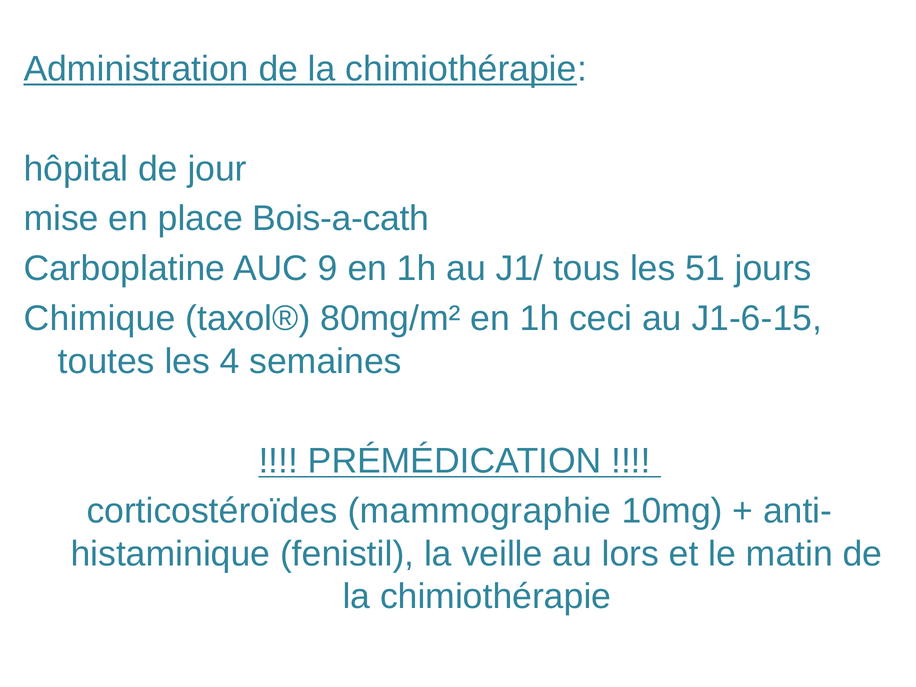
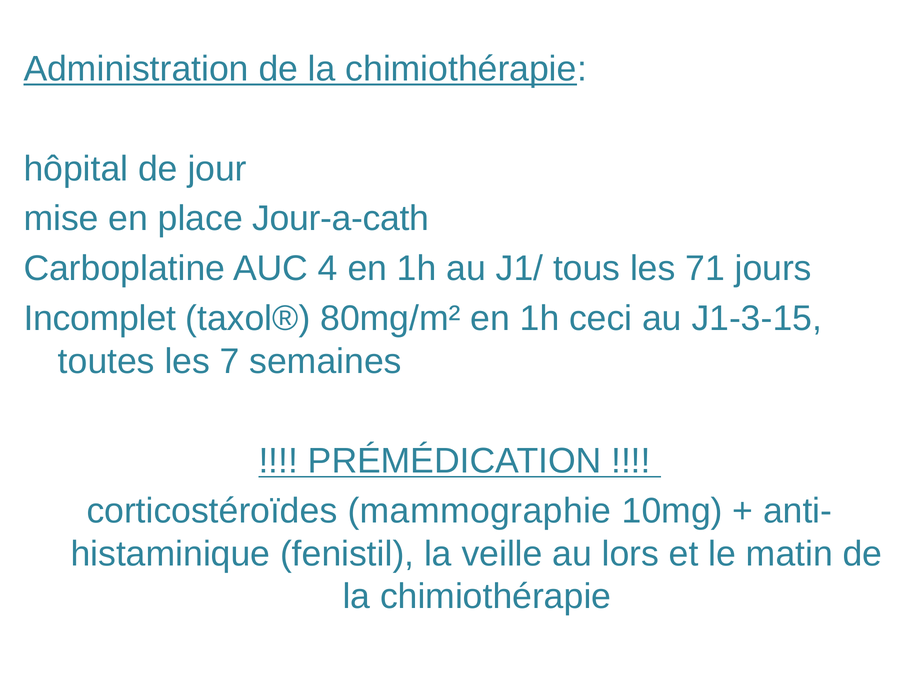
Bois-a-cath: Bois-a-cath -> Jour-a-cath (341, 219)
9: 9 -> 4 (328, 269)
51: 51 -> 71 (705, 269)
Chimique: Chimique -> Incomplet (100, 319)
J1-6-15: J1-6-15 -> J1-3-15 (757, 319)
4: 4 -> 7 (230, 361)
